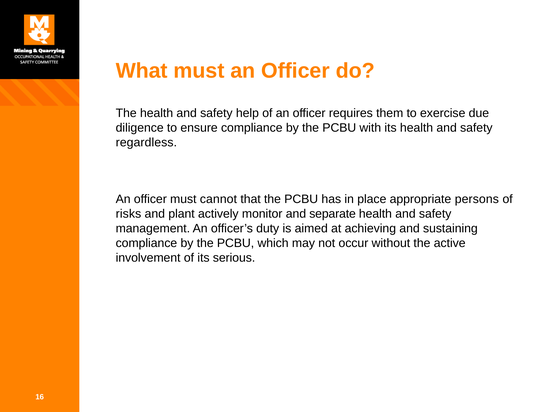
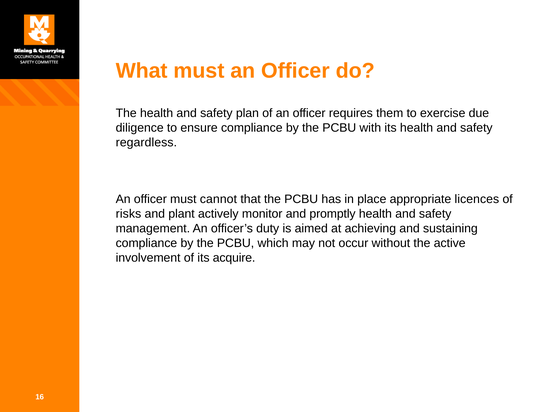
help: help -> plan (247, 113)
persons: persons -> licences (477, 199)
separate: separate -> promptly (333, 214)
serious: serious -> acquire (234, 258)
